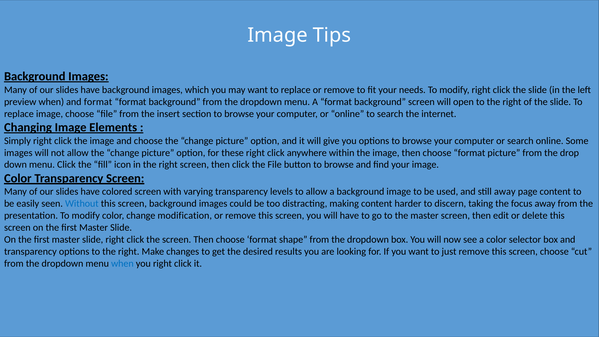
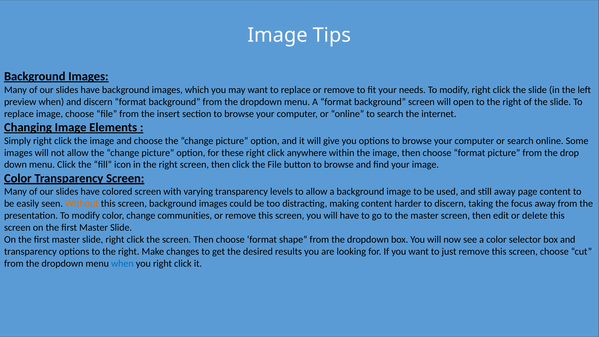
and format: format -> discern (98, 102)
Without colour: blue -> orange (82, 204)
modification: modification -> communities (185, 216)
